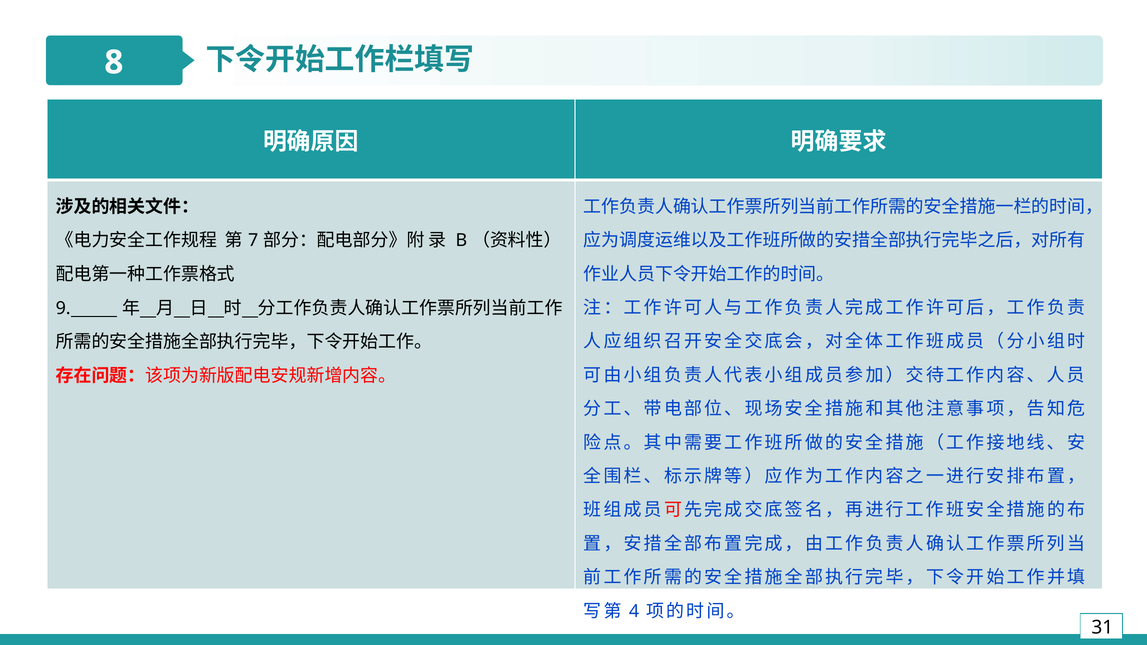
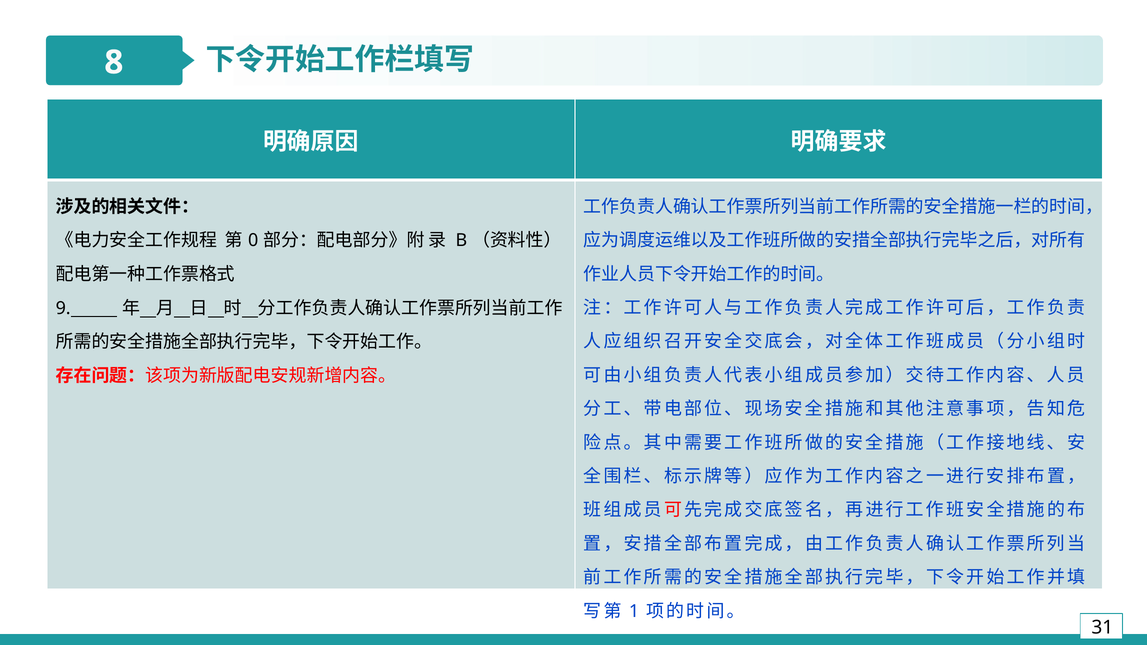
7: 7 -> 0 (253, 241)
4: 4 -> 1 (634, 611)
